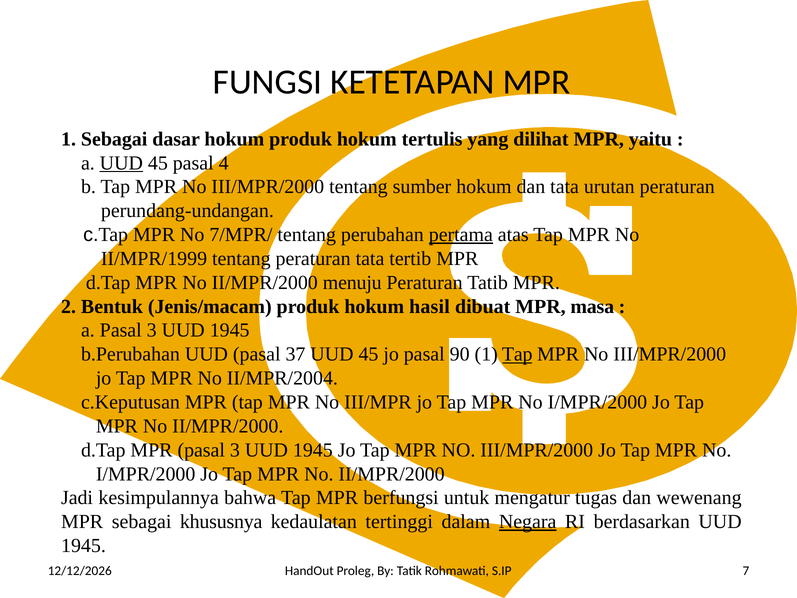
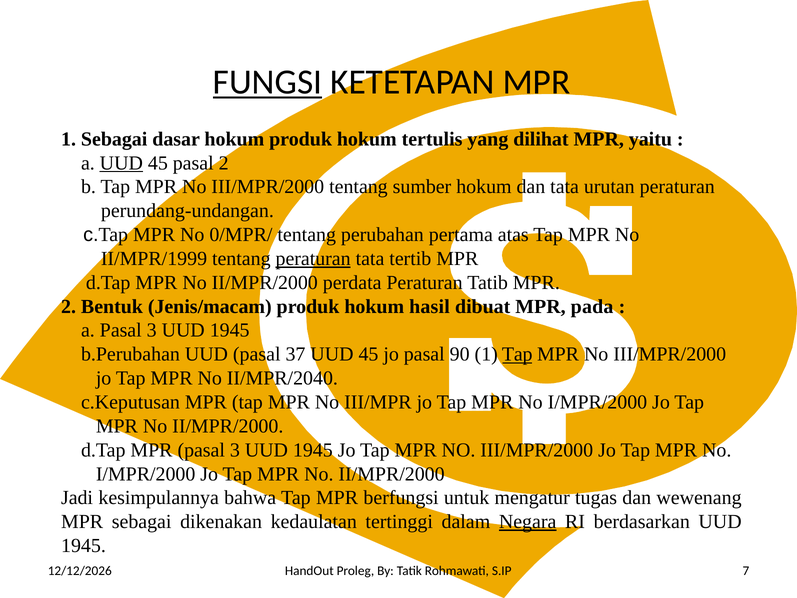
FUNGSI underline: none -> present (268, 82)
pasal 4: 4 -> 2 (224, 163)
7/MPR/: 7/MPR/ -> 0/MPR/ (241, 235)
pertama underline: present -> none (461, 235)
peraturan underline: none -> present (313, 259)
menuju: menuju -> perdata (352, 282)
masa: masa -> pada (592, 306)
II/MPR/2004: II/MPR/2004 -> II/MPR/2040 (282, 378)
khususnya: khususnya -> dikenakan (221, 522)
